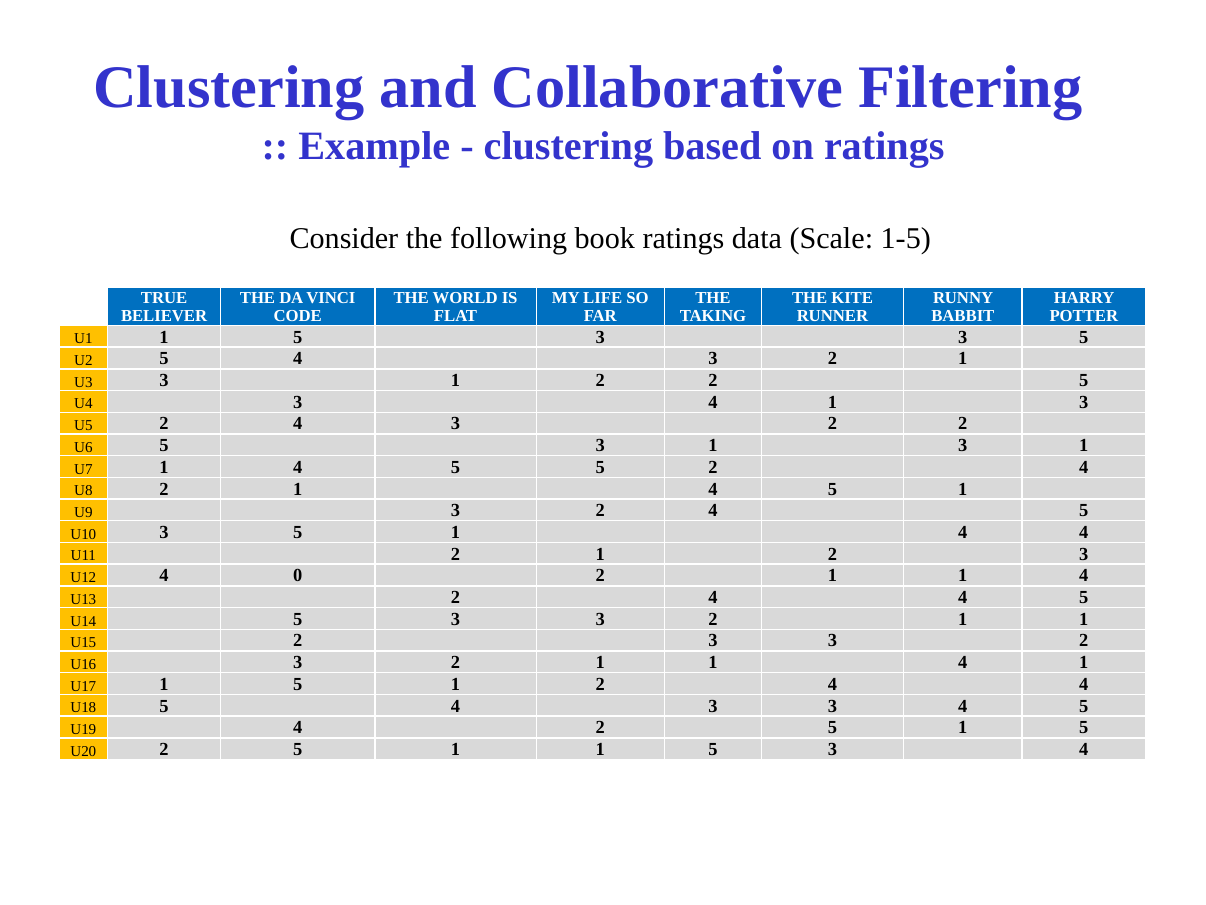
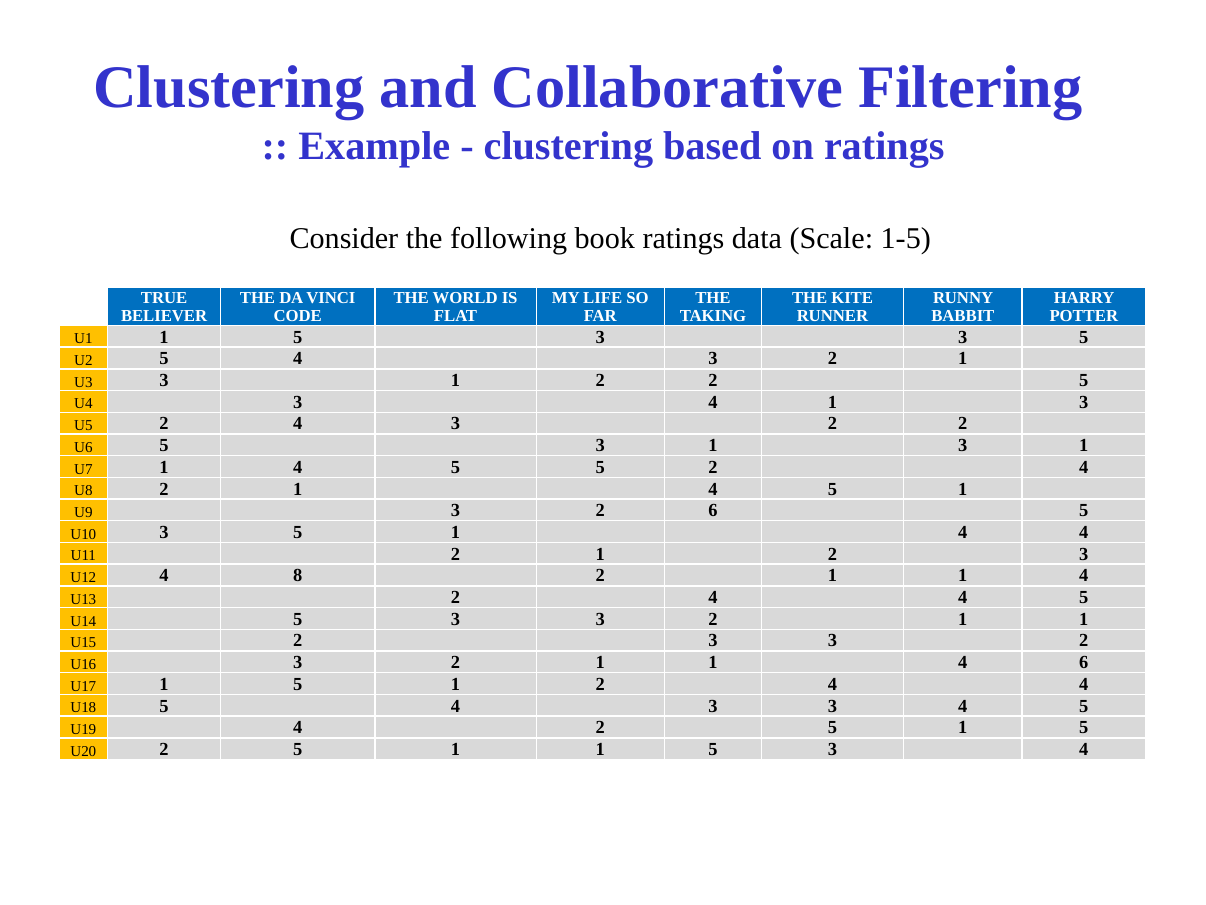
3 2 4: 4 -> 6 (713, 510)
0: 0 -> 8 (298, 575)
1 4 1: 1 -> 6 (1084, 662)
